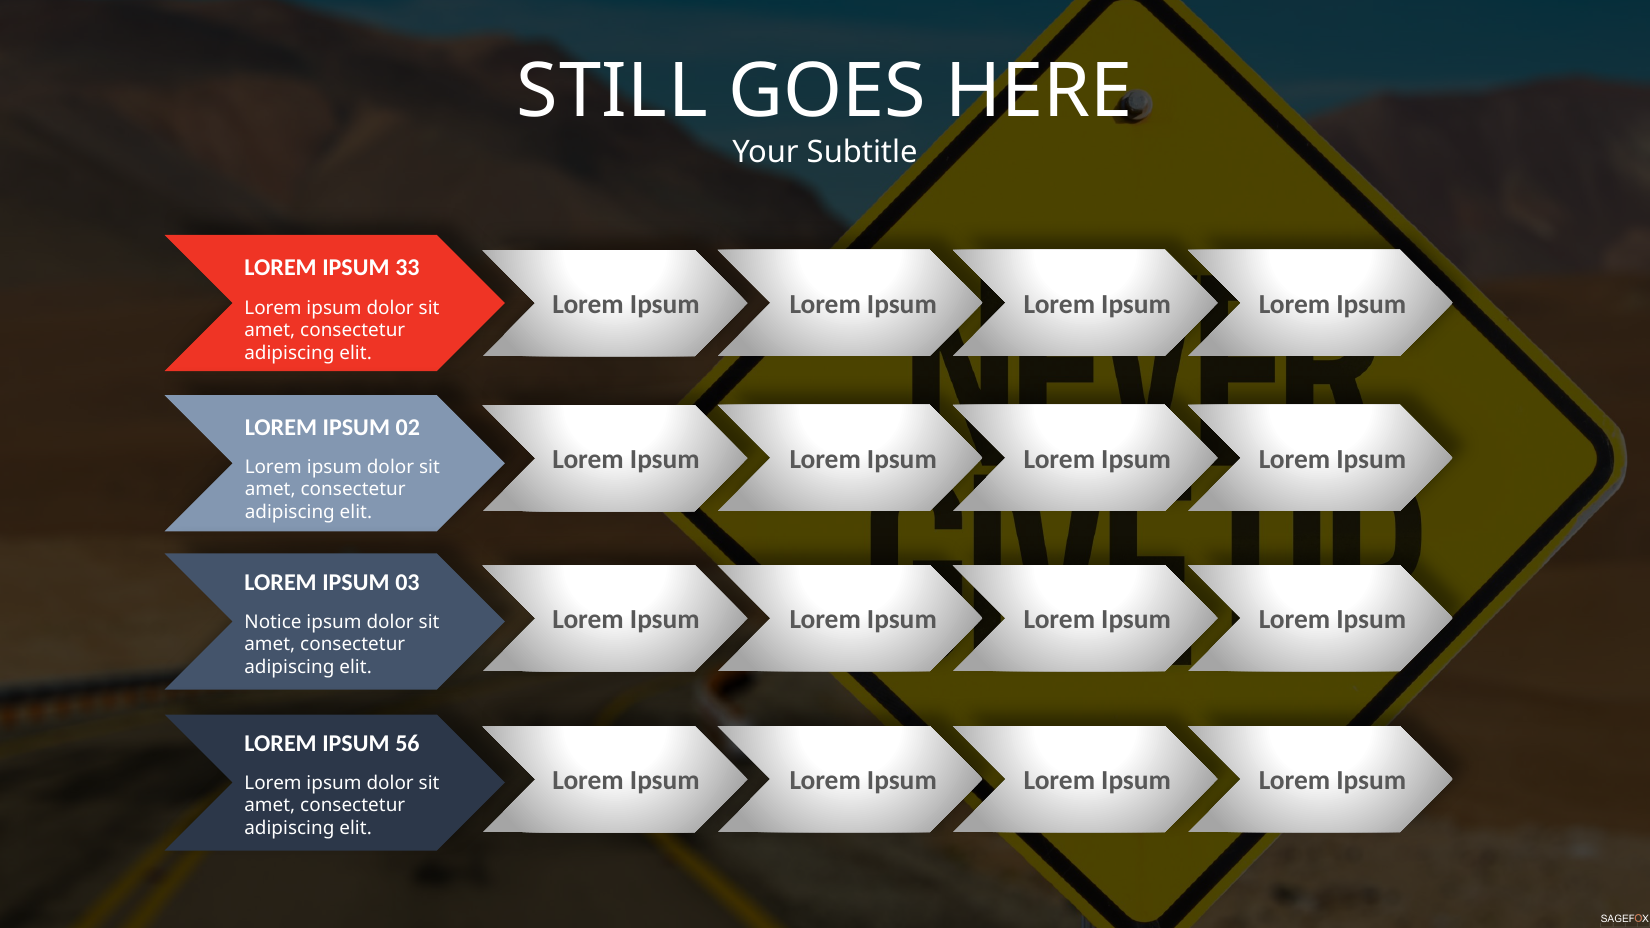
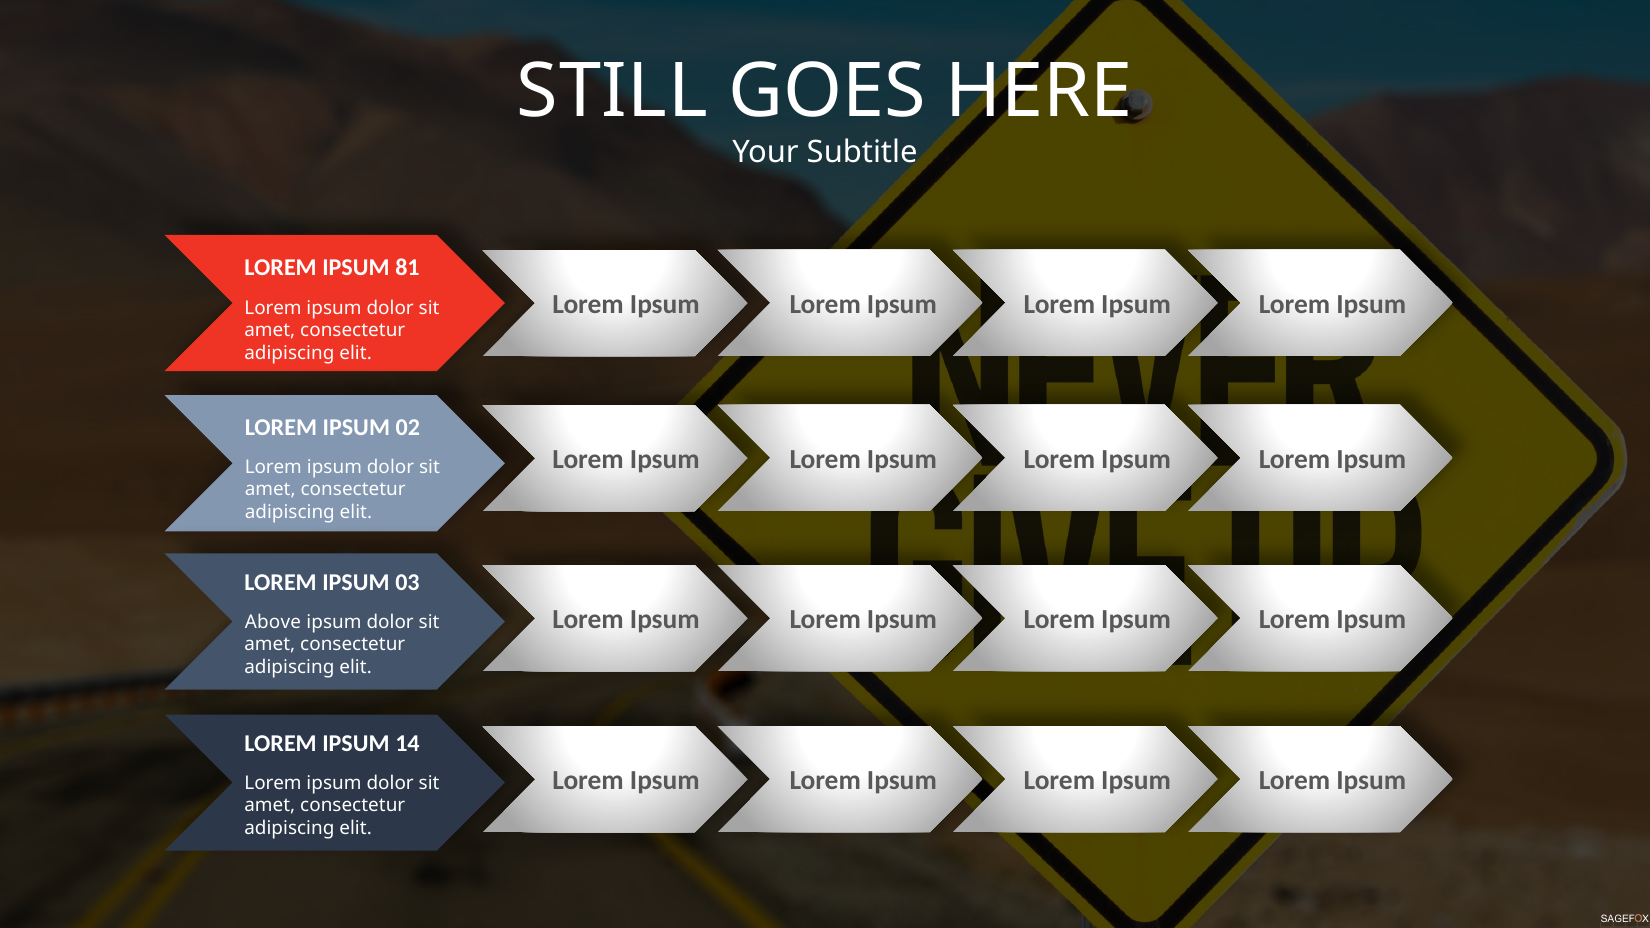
33: 33 -> 81 (407, 268)
Notice: Notice -> Above (273, 622)
56: 56 -> 14 (407, 743)
